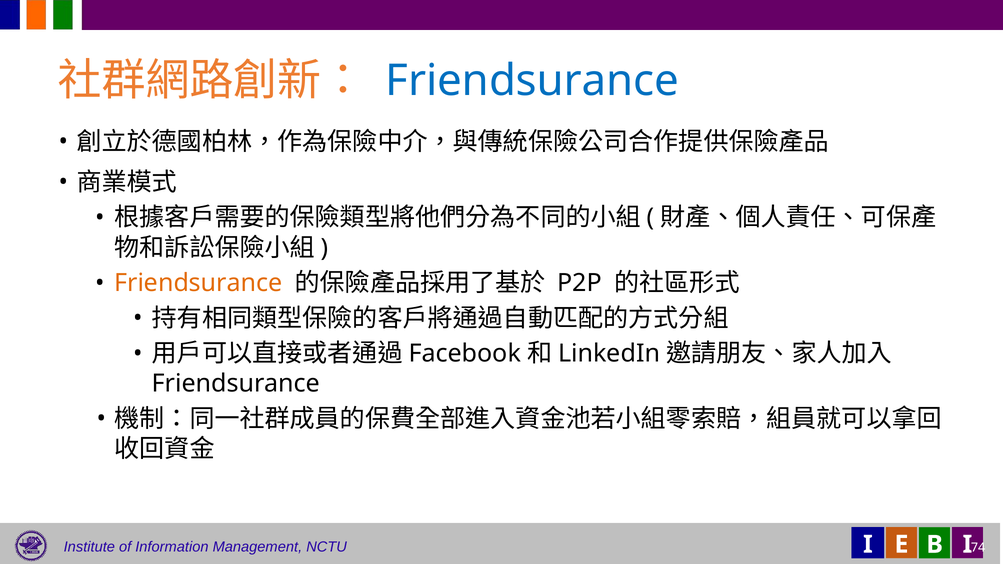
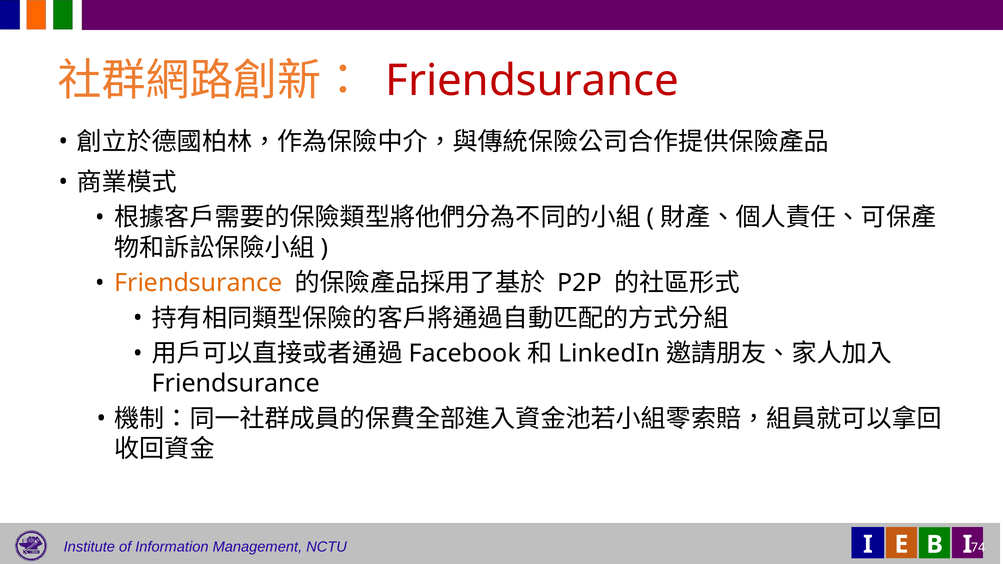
Friendsurance colour: blue -> red (532, 81)
